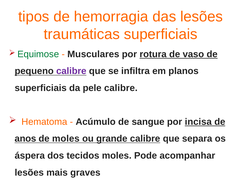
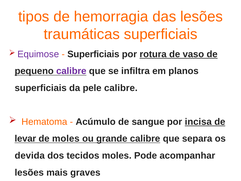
Equimose colour: green -> purple (38, 54)
Musculares: Musculares -> Superficiais (93, 54)
anos: anos -> levar (25, 139)
áspera: áspera -> devida (30, 155)
